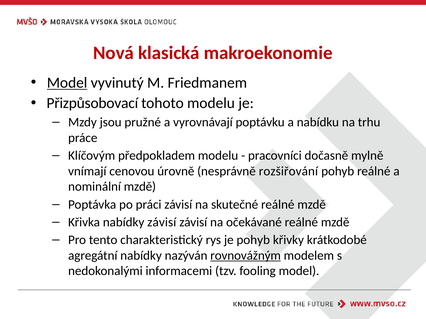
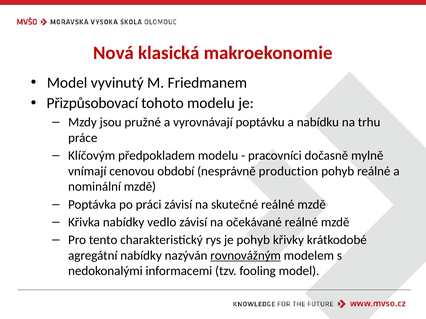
Model underline: present -> none (67, 83)
úrovně: úrovně -> období (176, 171)
rozšiřování: rozšiřování -> production (288, 171)
nabídky závisí: závisí -> vedlo (162, 222)
